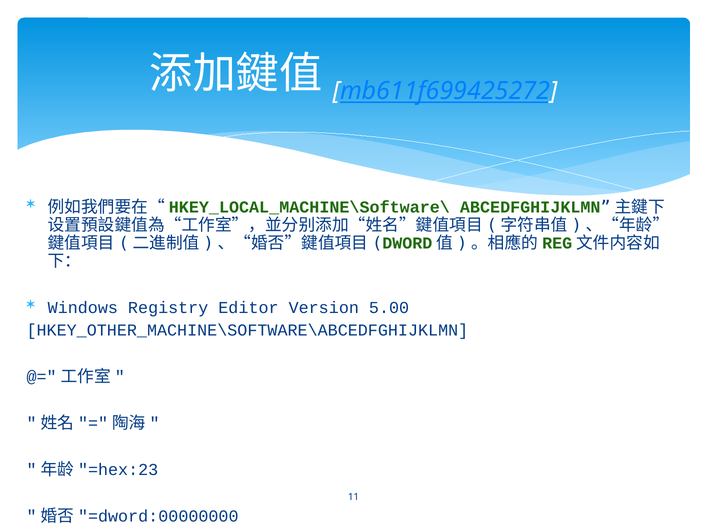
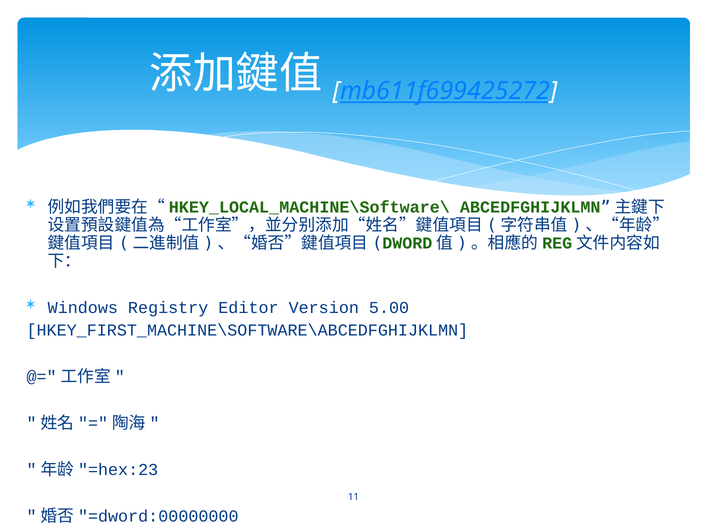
HKEY_OTHER_MACHINE\SOFTWARE\ABCEDFGHIJKLMN: HKEY_OTHER_MACHINE\SOFTWARE\ABCEDFGHIJKLMN -> HKEY_FIRST_MACHINE\SOFTWARE\ABCEDFGHIJKLMN (247, 330)
